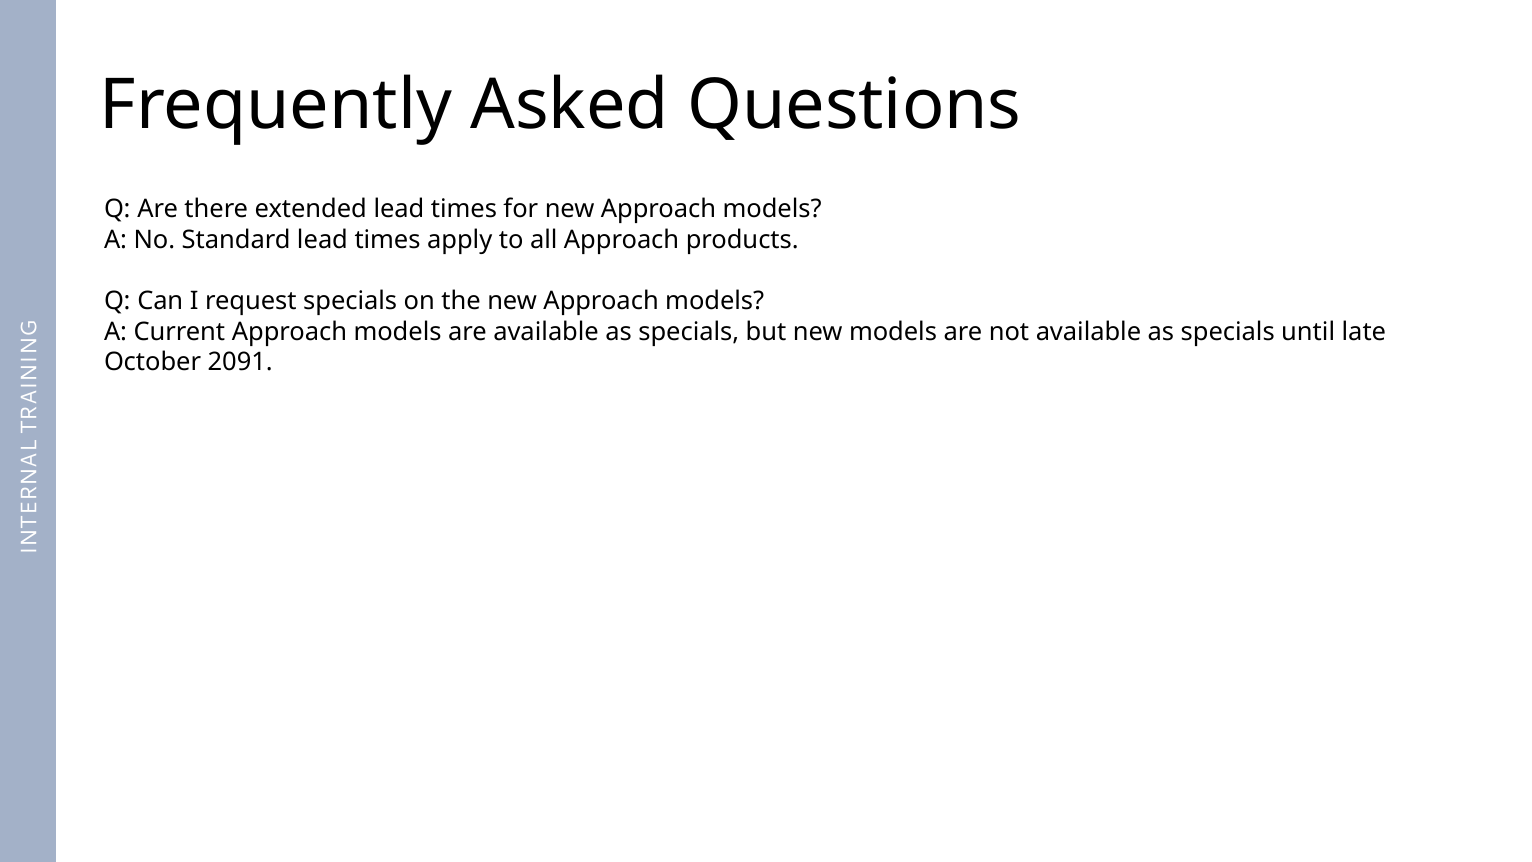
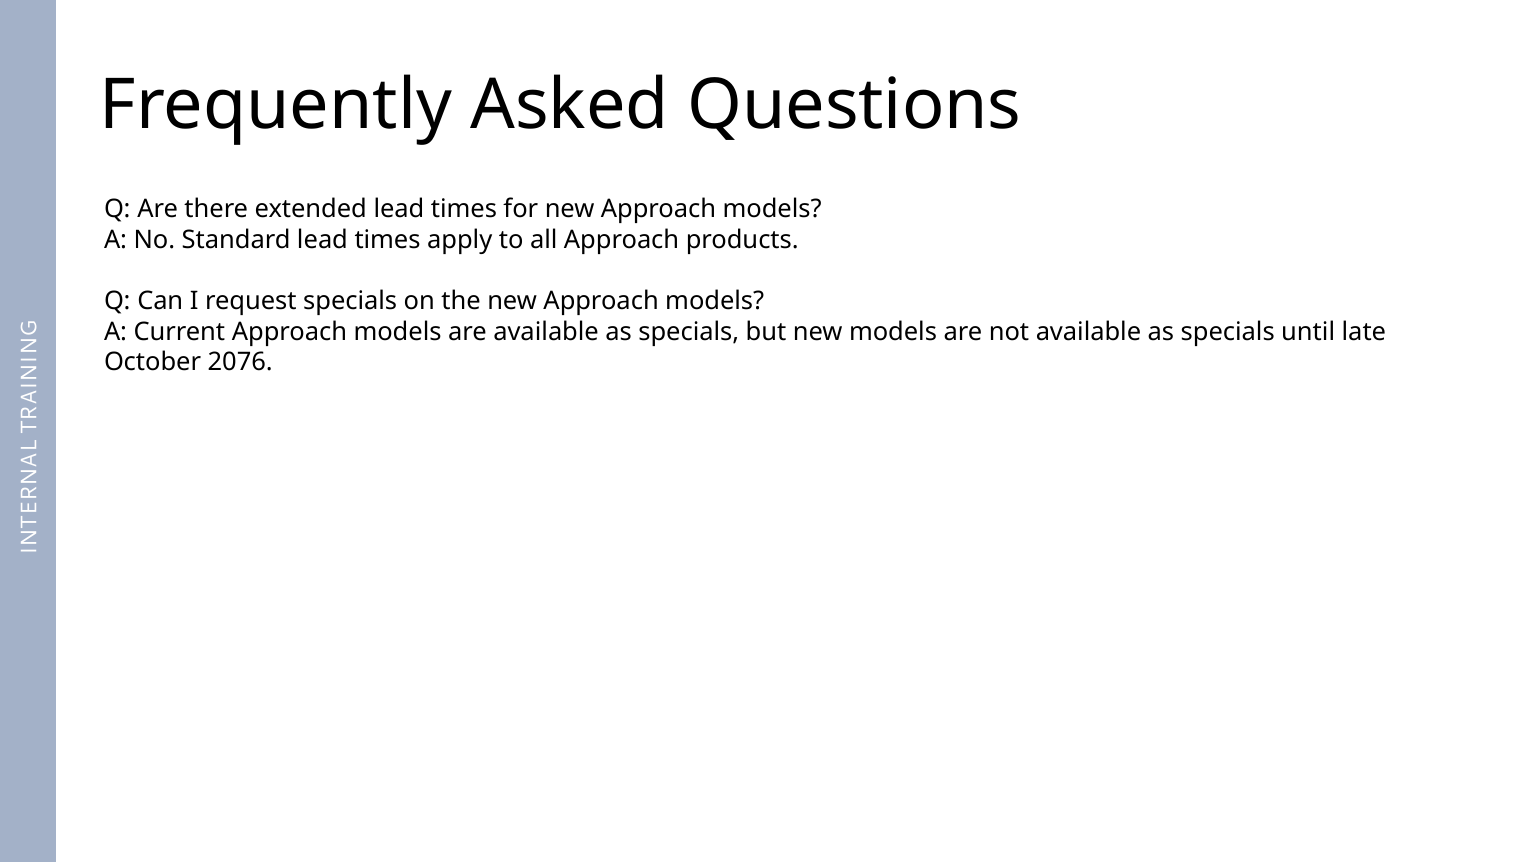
2091: 2091 -> 2076 (240, 362)
